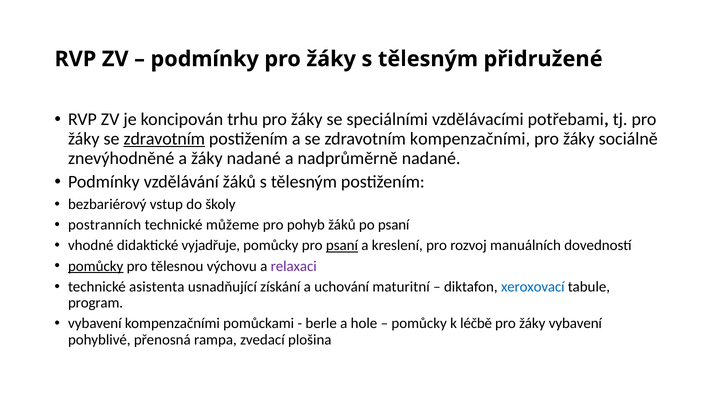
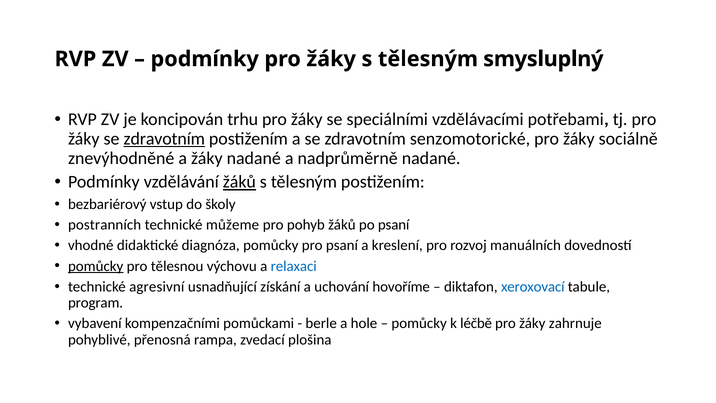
přidružené: přidružené -> smysluplný (543, 59)
zdravotním kompenzačními: kompenzačními -> senzomotorické (470, 139)
žáků underline: none -> present (239, 182)
vyjadřuje: vyjadřuje -> diagnóza (211, 245)
psaní underline: present -> none (342, 245)
relaxaci colour: purple -> blue (294, 266)
asistenta: asistenta -> agresivní (157, 287)
maturitní: maturitní -> hovoříme (401, 287)
žáky vybavení: vybavení -> zahrnuje (575, 323)
